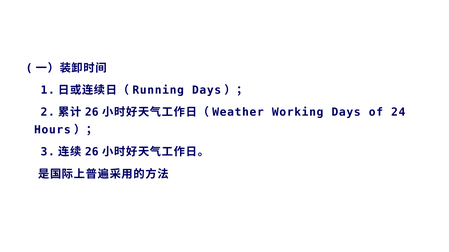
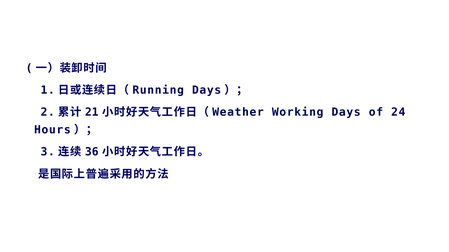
26: 26 -> 21 (92, 113)
26: 26 -> 36 (92, 152)
